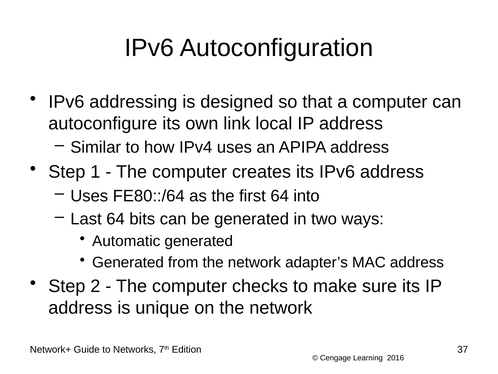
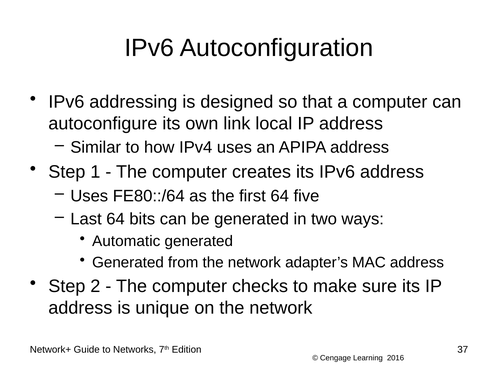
into: into -> five (306, 196)
